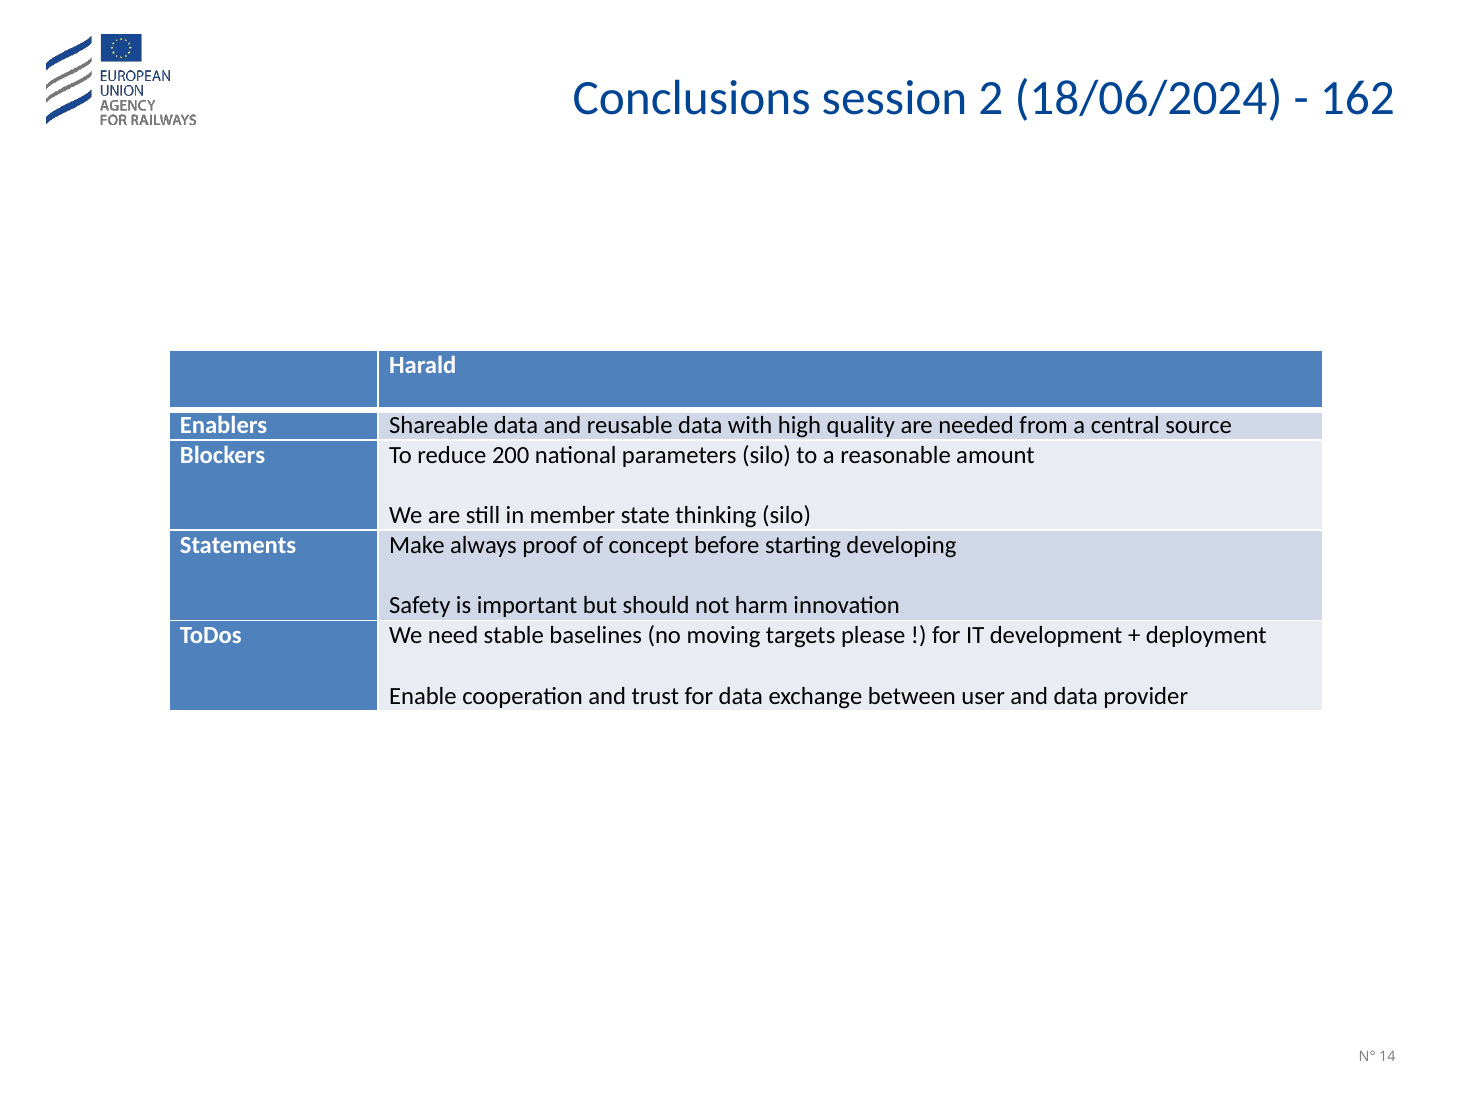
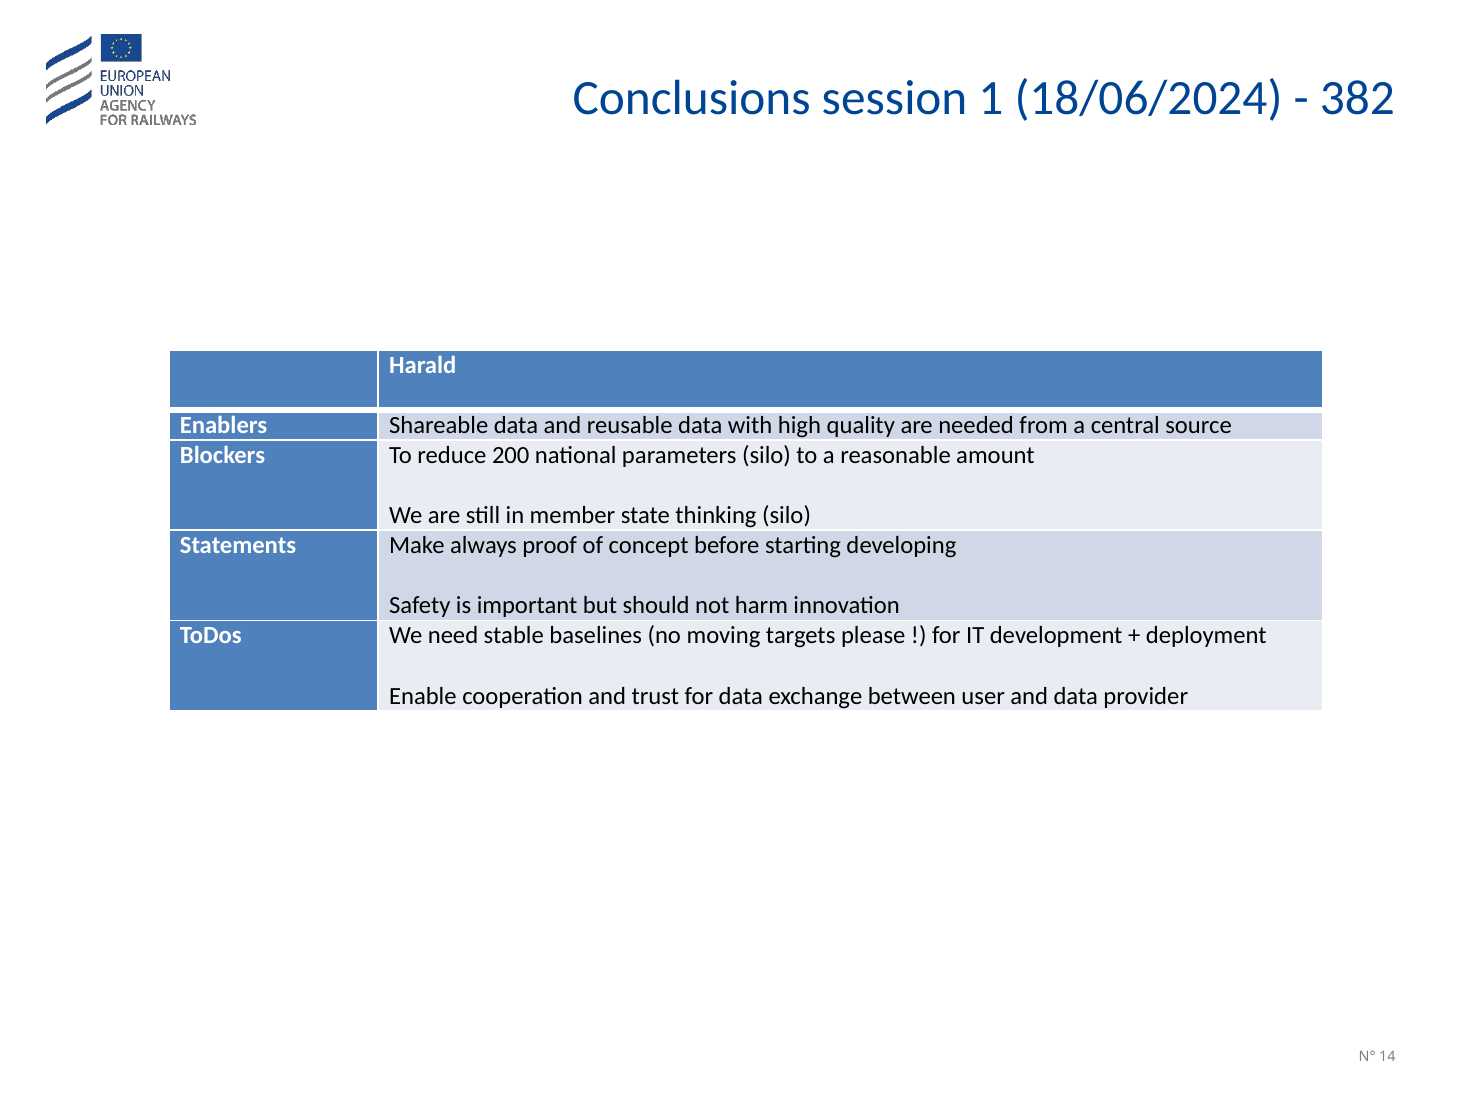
2: 2 -> 1 (991, 98)
162: 162 -> 382 (1357, 98)
